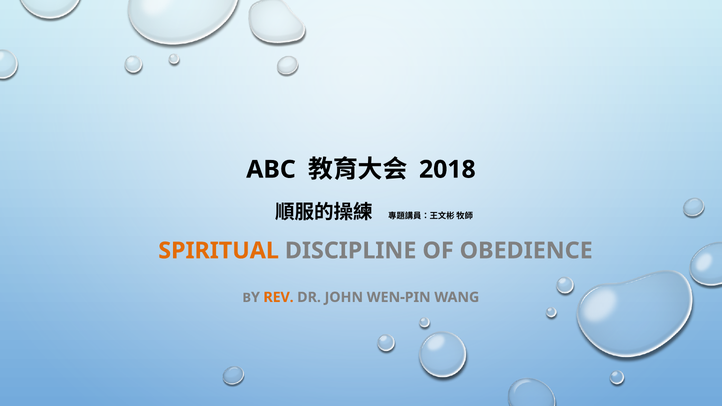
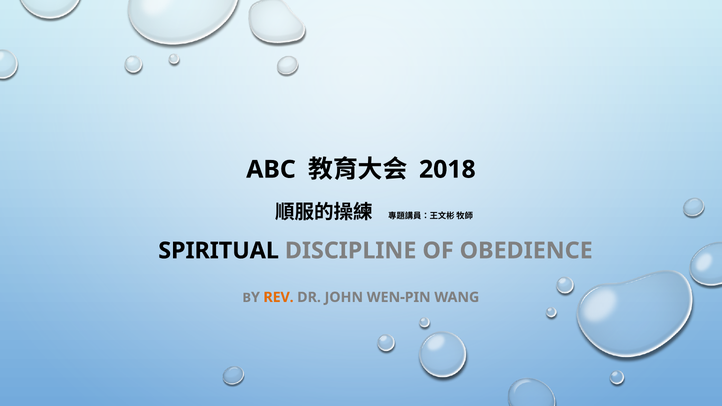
SPIRITUAL colour: orange -> black (219, 251)
